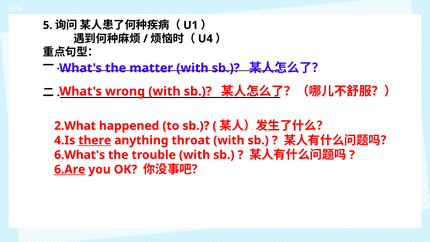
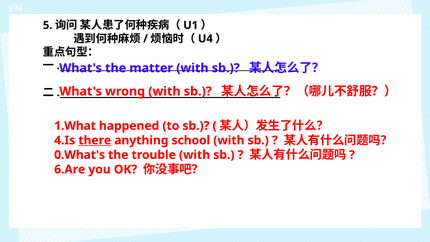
2.What: 2.What -> 1.What (75, 126)
throat: throat -> school (191, 140)
6.What's: 6.What's -> 0.What's (80, 155)
6.Are underline: present -> none (70, 169)
